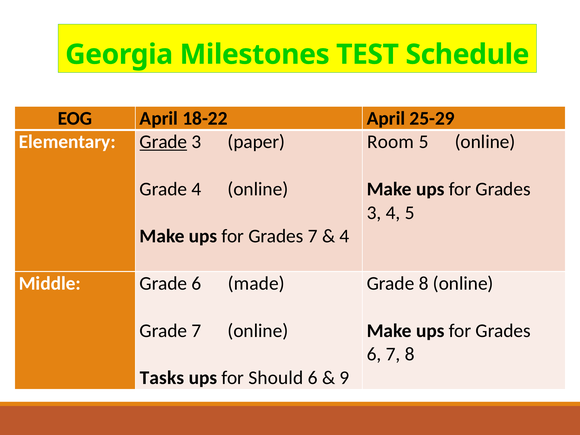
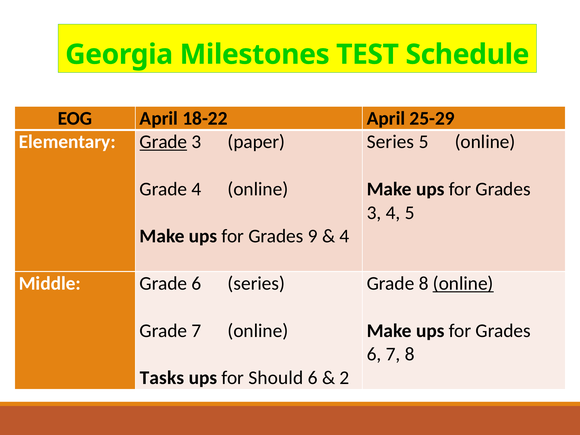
Room: Room -> Series (391, 142)
Grades 7: 7 -> 9 (313, 236)
6 made: made -> series (256, 283)
online underline: none -> present (463, 283)
9: 9 -> 2 (345, 378)
